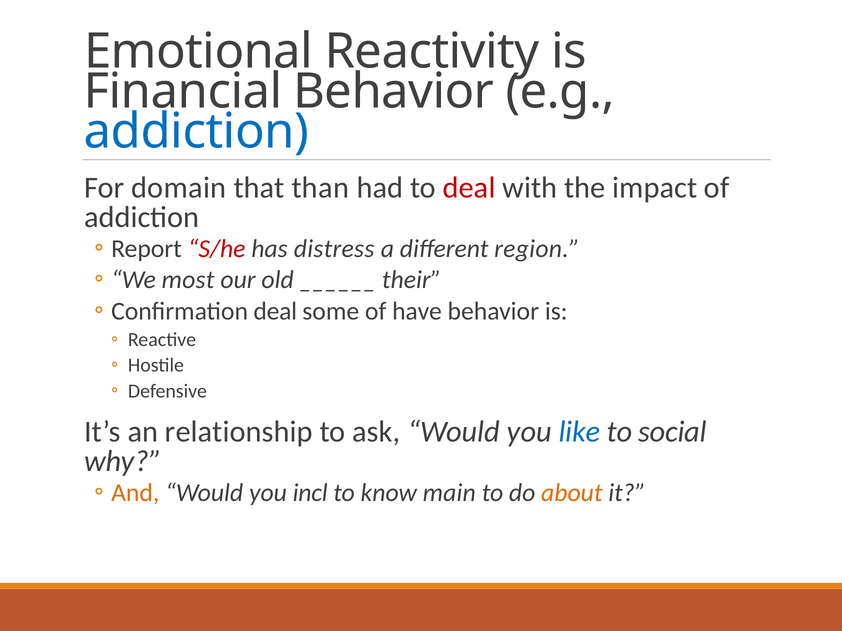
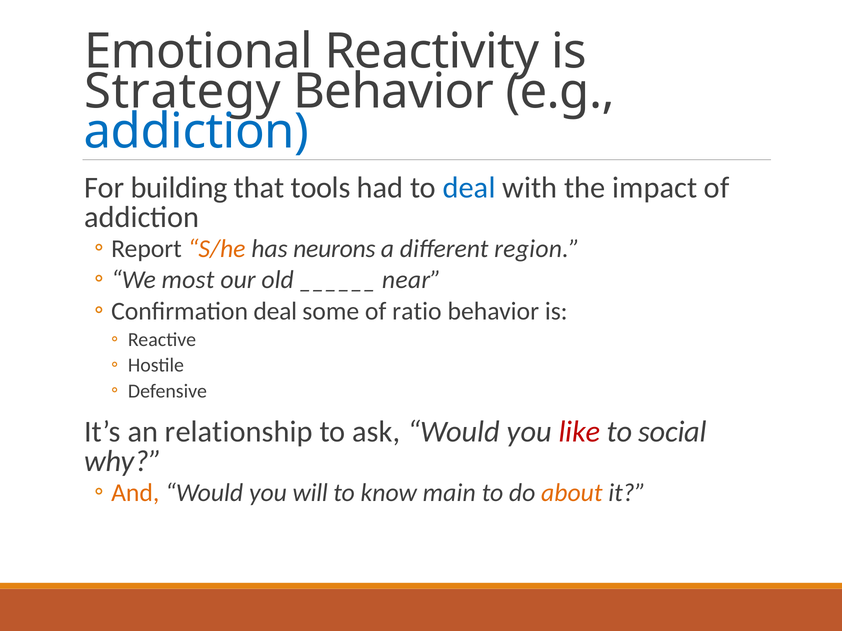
Financial: Financial -> Strategy (183, 91)
domain: domain -> building (179, 188)
than: than -> tools (321, 188)
deal colour: red -> blue (469, 188)
S/he colour: red -> orange (217, 249)
distress: distress -> neurons (334, 249)
their: their -> near (412, 280)
have: have -> ratio (417, 311)
like colour: blue -> red (579, 432)
incl: incl -> will (310, 493)
